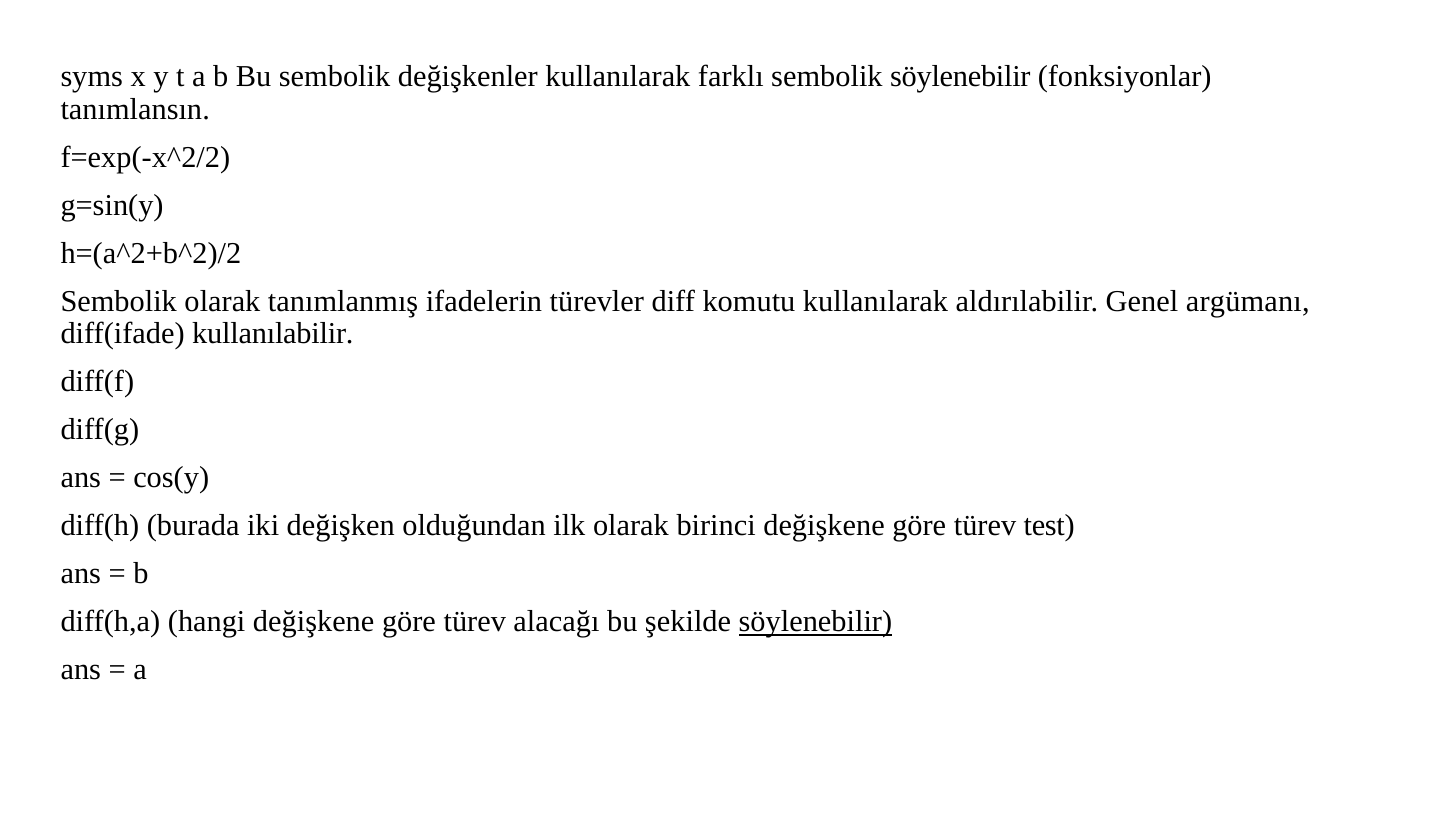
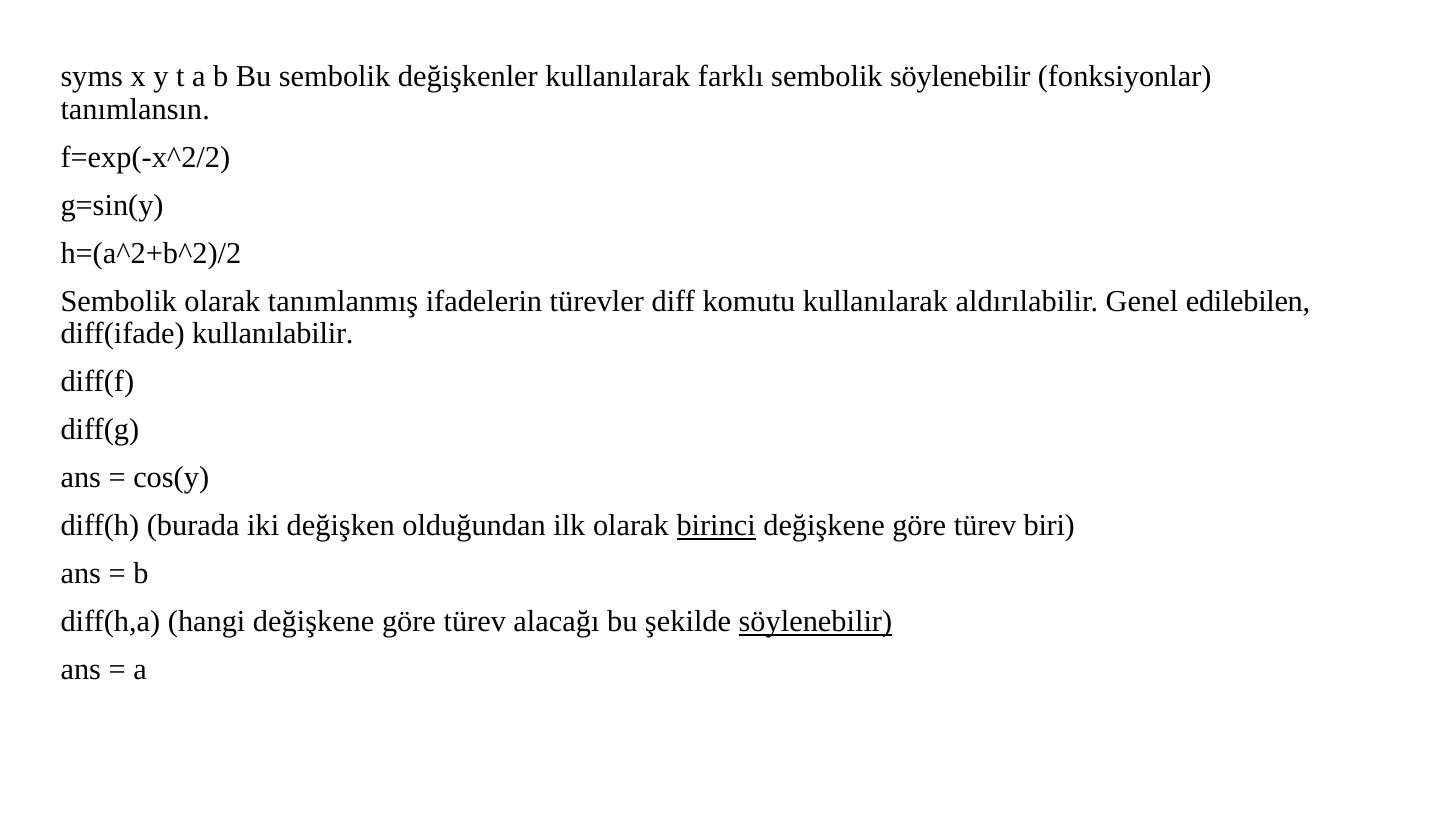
argümanı: argümanı -> edilebilen (1248, 301)
birinci underline: none -> present (716, 526)
test: test -> biri (1049, 526)
